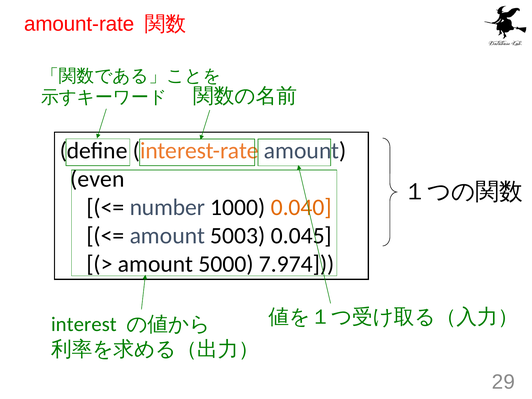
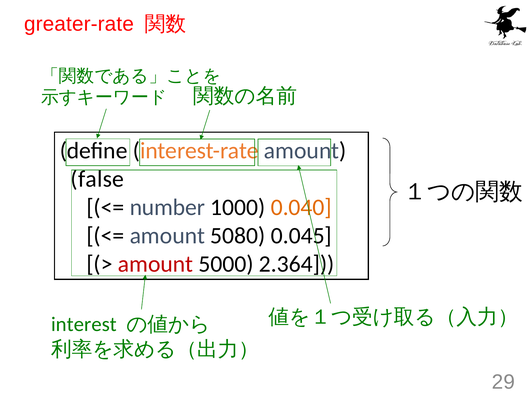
amount-rate: amount-rate -> greater-rate (79, 24)
even: even -> false (97, 179)
5003: 5003 -> 5080 (238, 236)
amount colour: black -> red (156, 264)
7.974: 7.974 -> 2.364 (297, 264)
